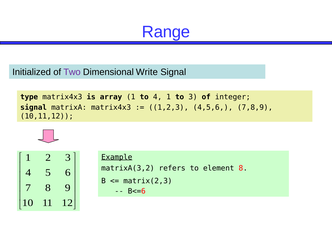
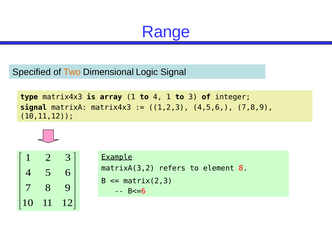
Initialized: Initialized -> Specified (32, 72)
Two colour: purple -> orange (72, 72)
Write: Write -> Logic (147, 72)
